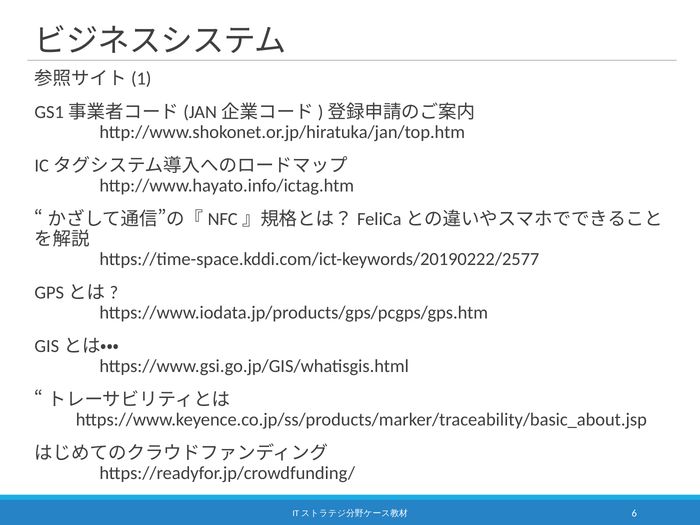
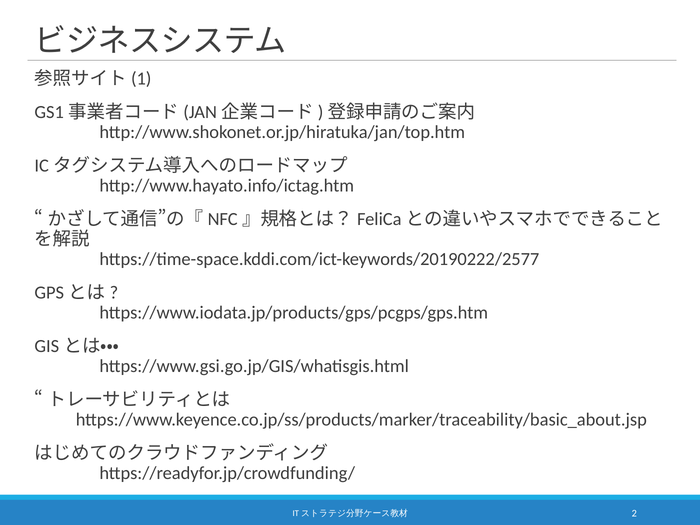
6: 6 -> 2 (634, 513)
